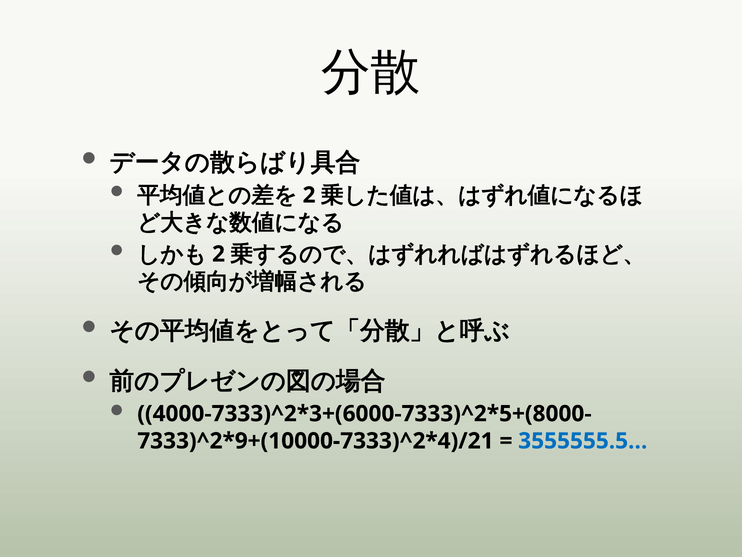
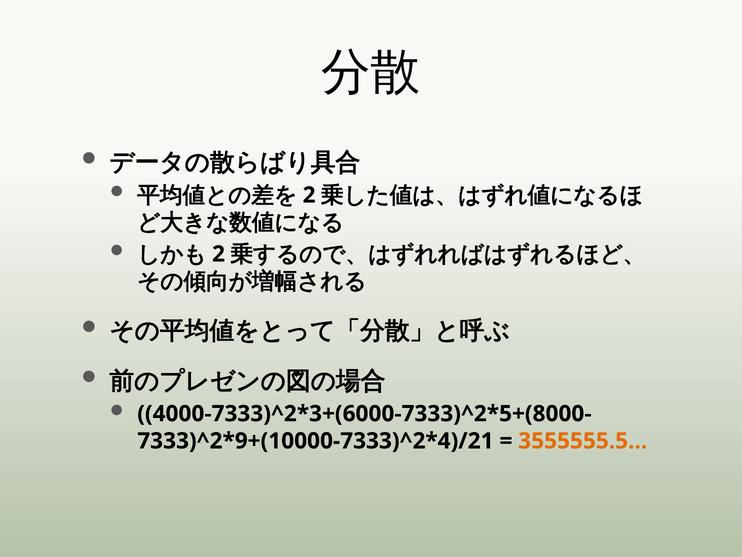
3555555.5… colour: blue -> orange (583, 441)
